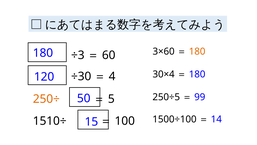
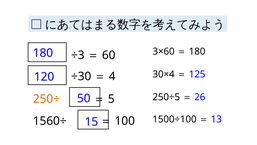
180 colour: orange -> black (197, 51)
180: 180 -> 125 (197, 74)
99: 99 -> 26 (200, 97)
14: 14 -> 13 (216, 119)
1510÷: 1510÷ -> 1560÷ (50, 121)
